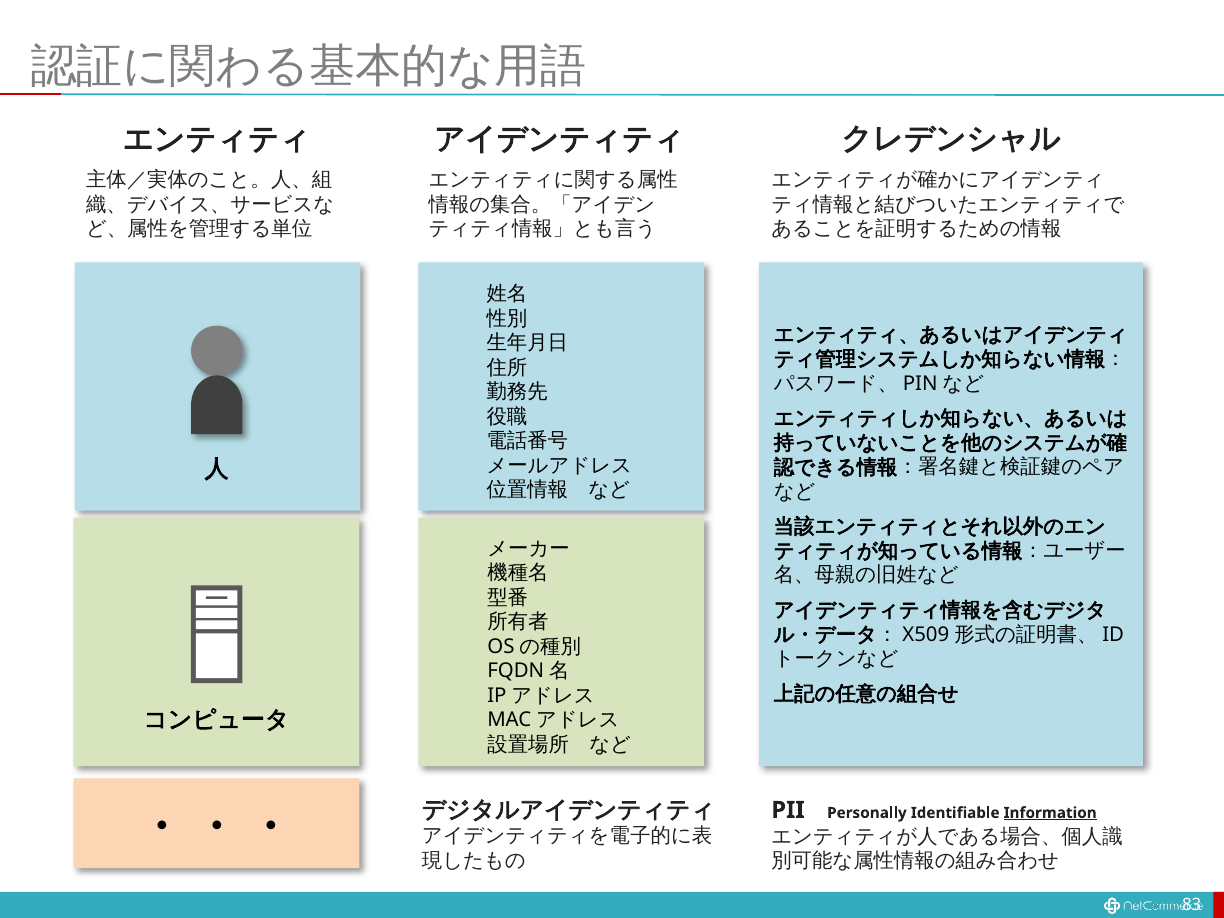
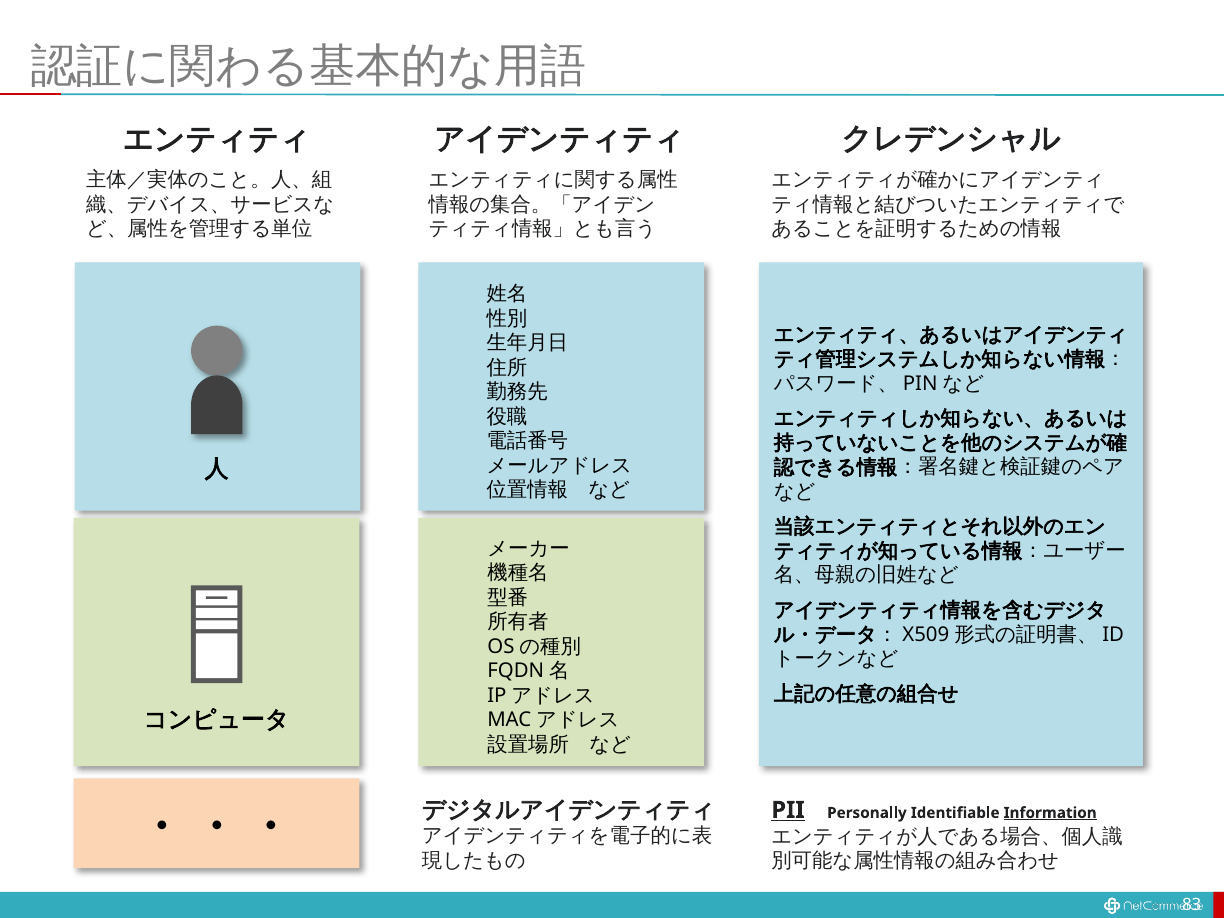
PII underline: none -> present (788, 810)
